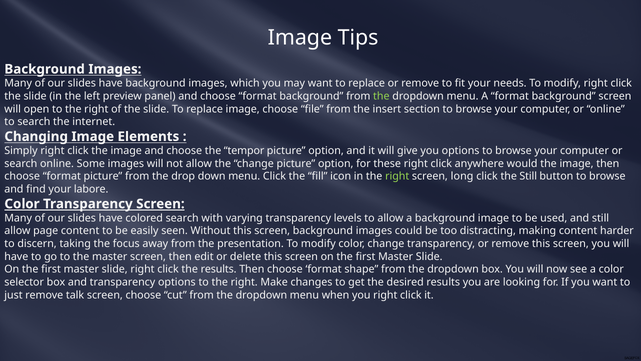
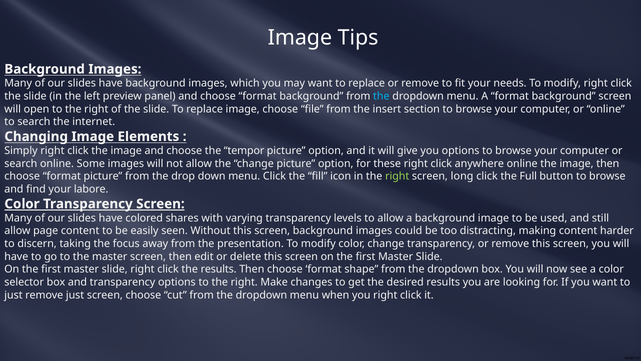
the colour: light green -> light blue (381, 96)
anywhere would: would -> online (522, 163)
the Still: Still -> Full (528, 176)
colored search: search -> shares (182, 218)
remove talk: talk -> just (75, 295)
